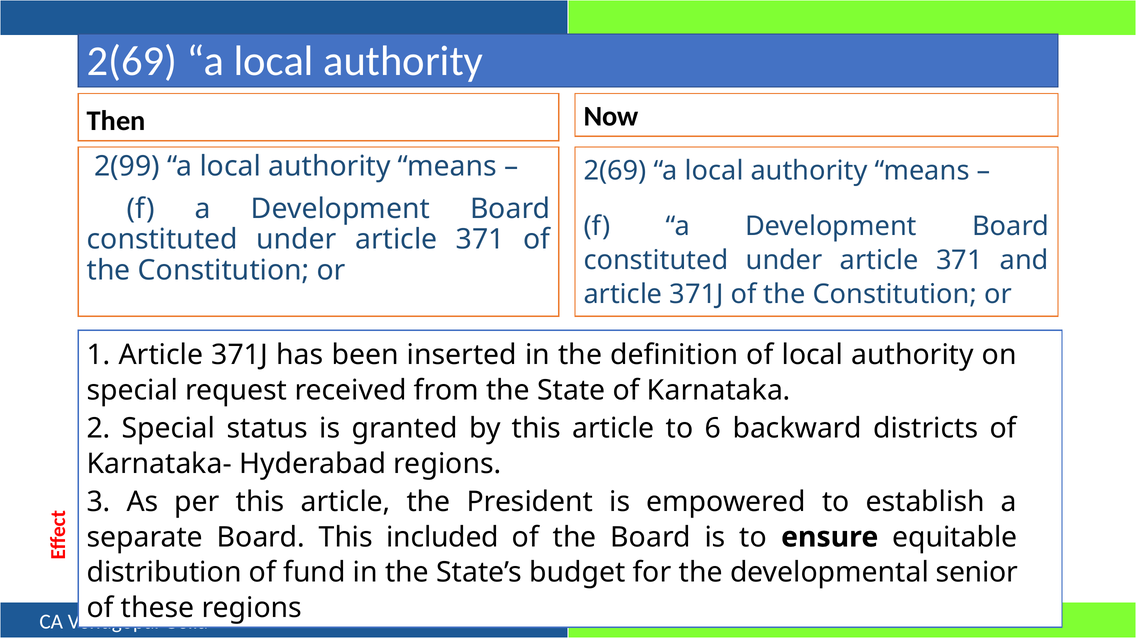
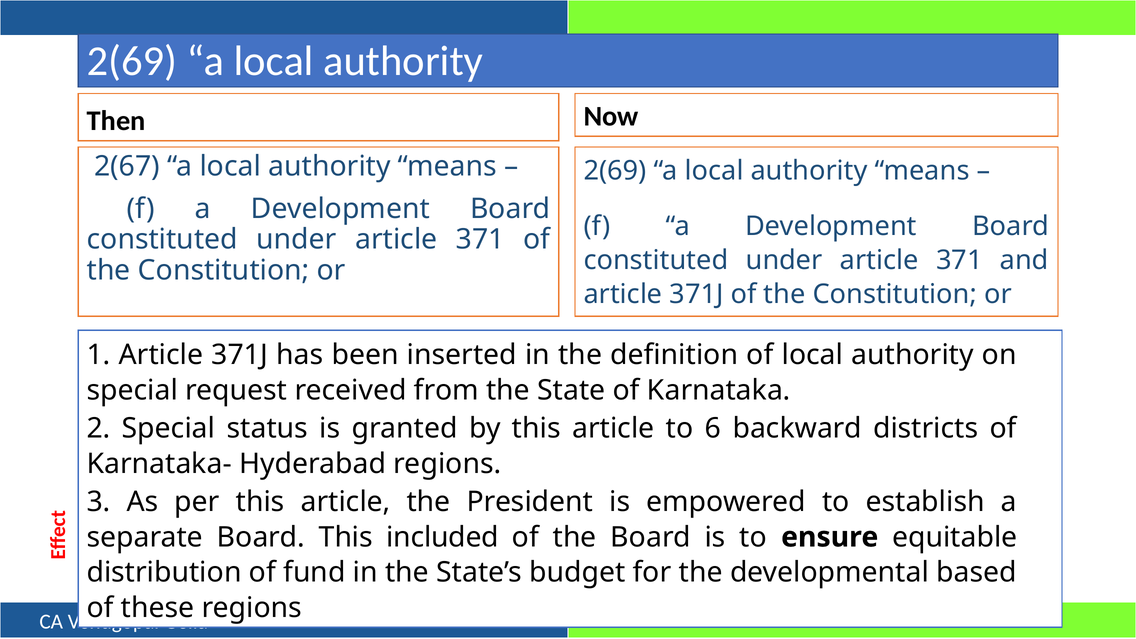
2(99: 2(99 -> 2(67 (127, 166)
senior: senior -> based (977, 573)
